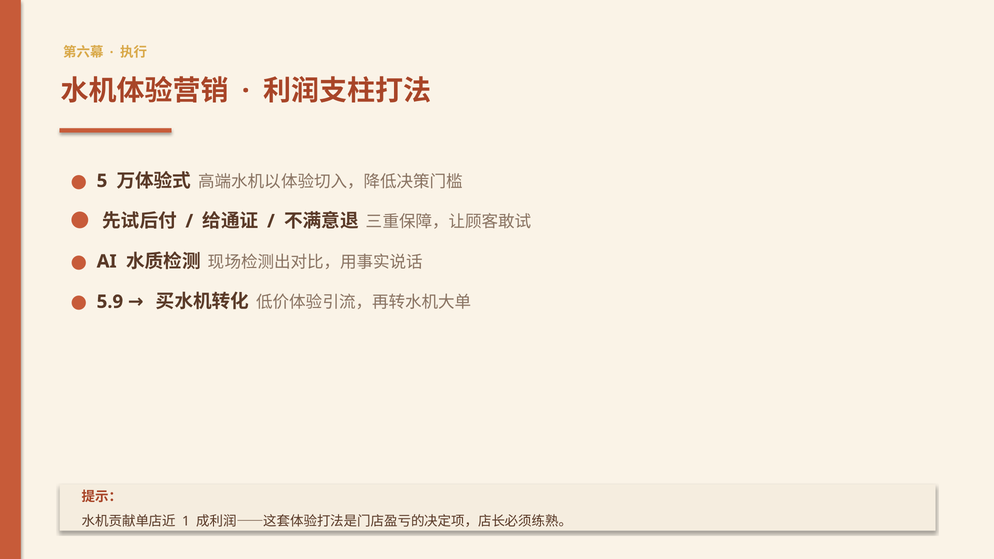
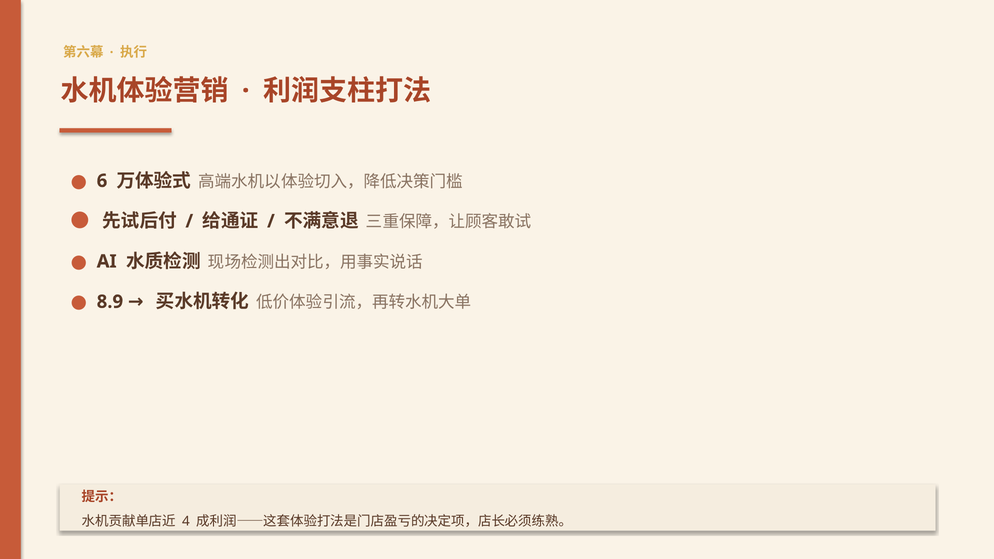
5: 5 -> 6 (102, 181)
5.9: 5.9 -> 8.9 (110, 302)
1: 1 -> 4 (186, 521)
